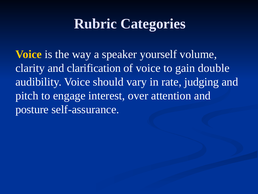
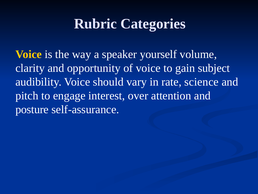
clarification: clarification -> opportunity (94, 68)
double: double -> subject (214, 68)
judging: judging -> science (202, 82)
